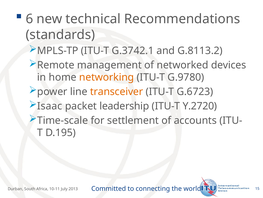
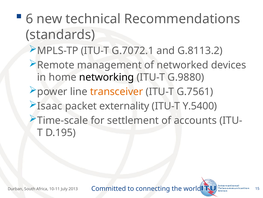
G.3742.1: G.3742.1 -> G.7072.1 (133, 51)
networking colour: orange -> black (107, 77)
G.9780: G.9780 -> G.9880 (186, 77)
G.6723: G.6723 -> G.7561 (195, 91)
leadership: leadership -> externality (124, 106)
Y.2720: Y.2720 -> Y.5400 (200, 106)
